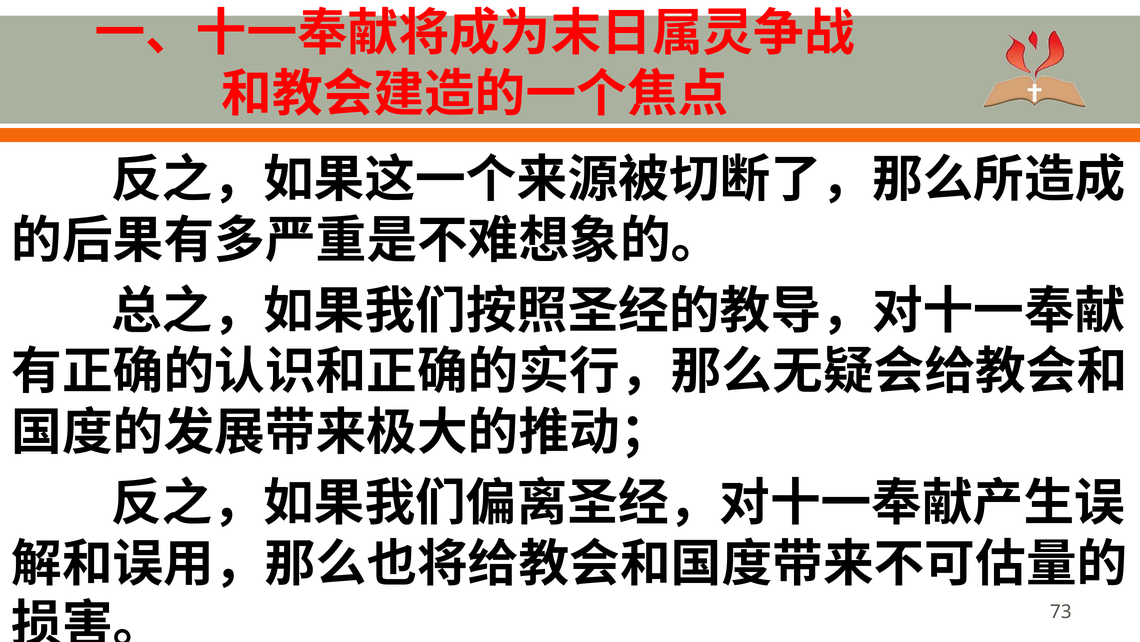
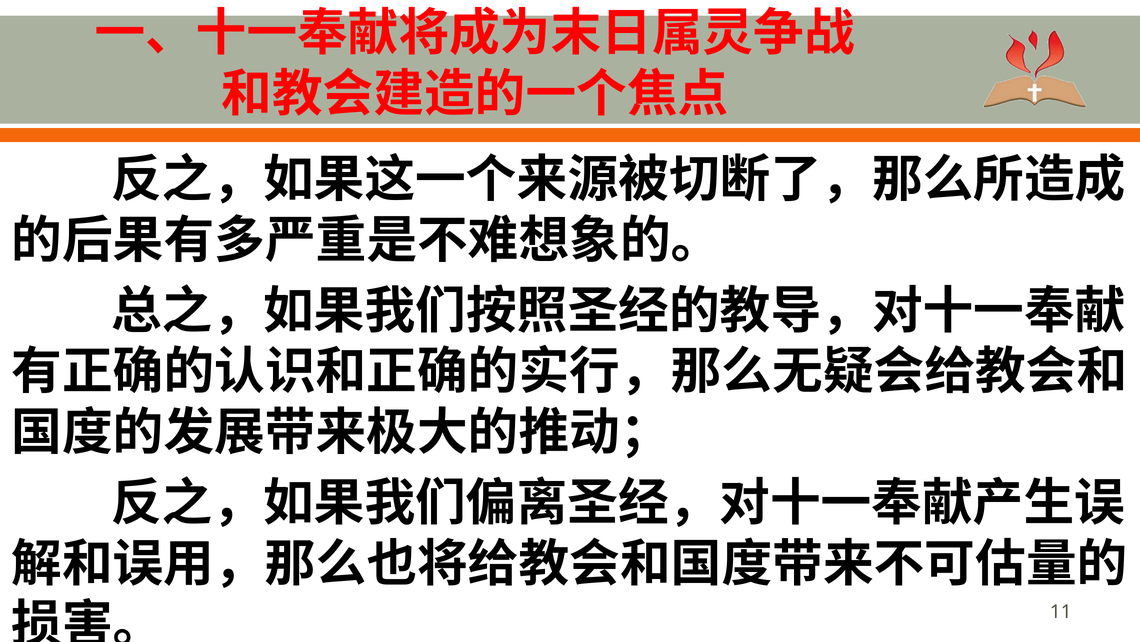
73: 73 -> 11 (1061, 611)
